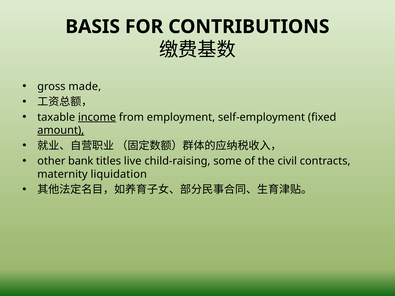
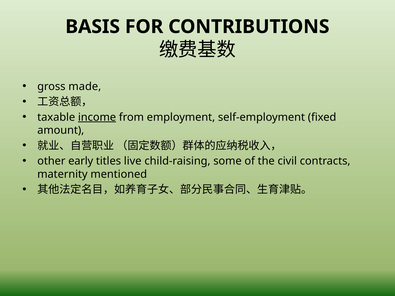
amount underline: present -> none (61, 130)
bank: bank -> early (81, 161)
liquidation: liquidation -> mentioned (119, 174)
